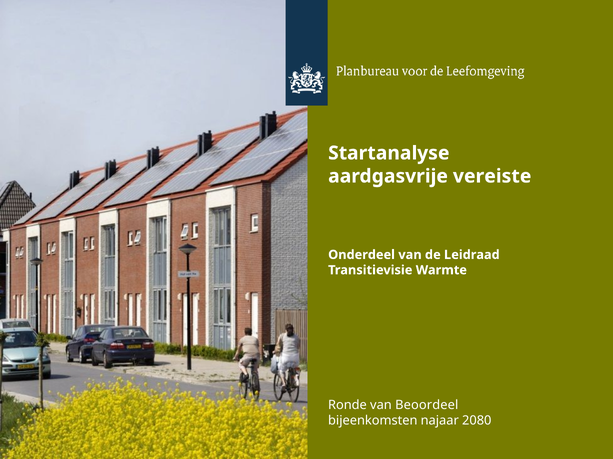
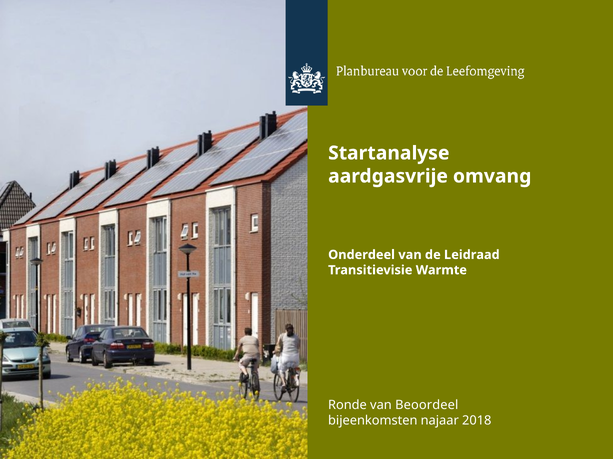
vereiste: vereiste -> omvang (492, 176)
2080: 2080 -> 2018 (477, 421)
